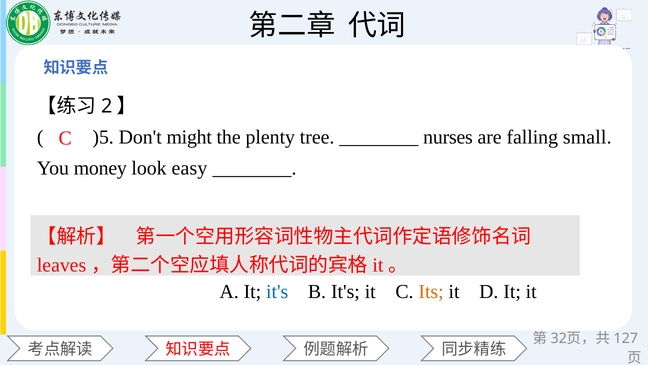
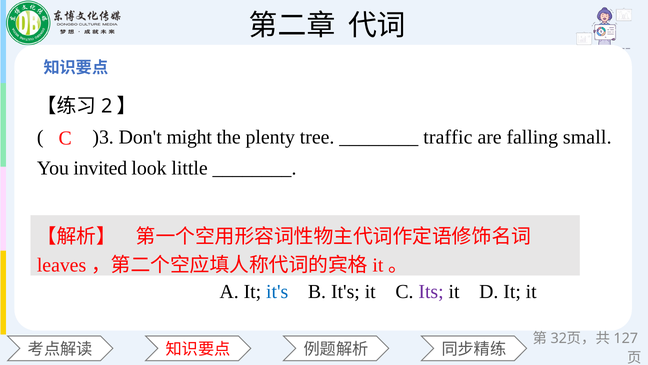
)5: )5 -> )3 (103, 137)
nurses: nurses -> traffic (448, 137)
money: money -> invited (100, 168)
easy: easy -> little (190, 168)
Its colour: orange -> purple (431, 291)
